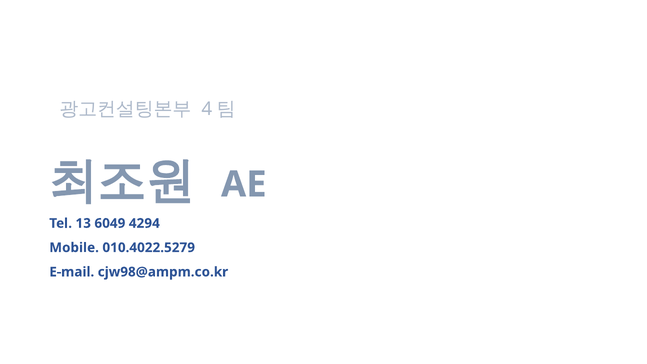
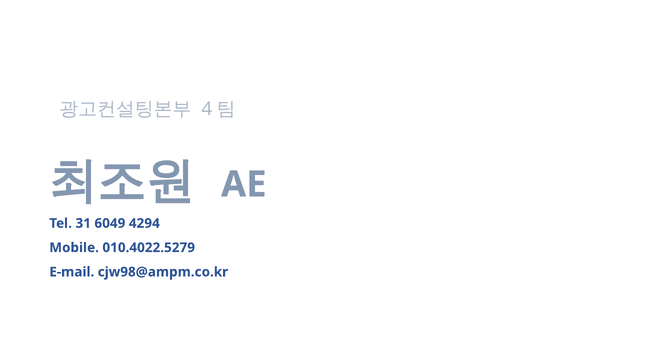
13: 13 -> 31 (83, 223)
